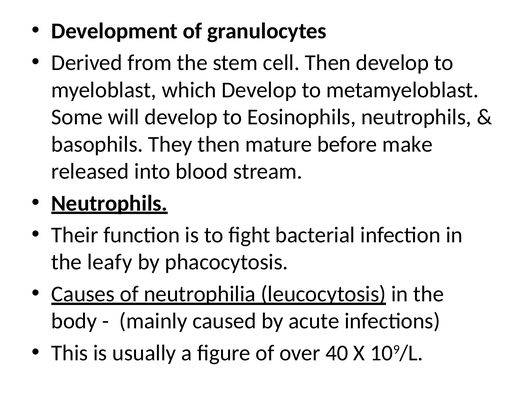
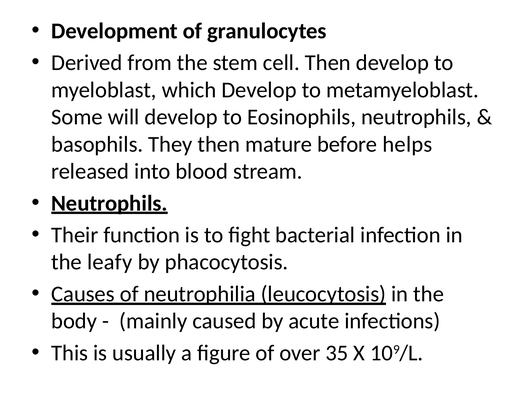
make: make -> helps (407, 144)
40: 40 -> 35 (337, 353)
